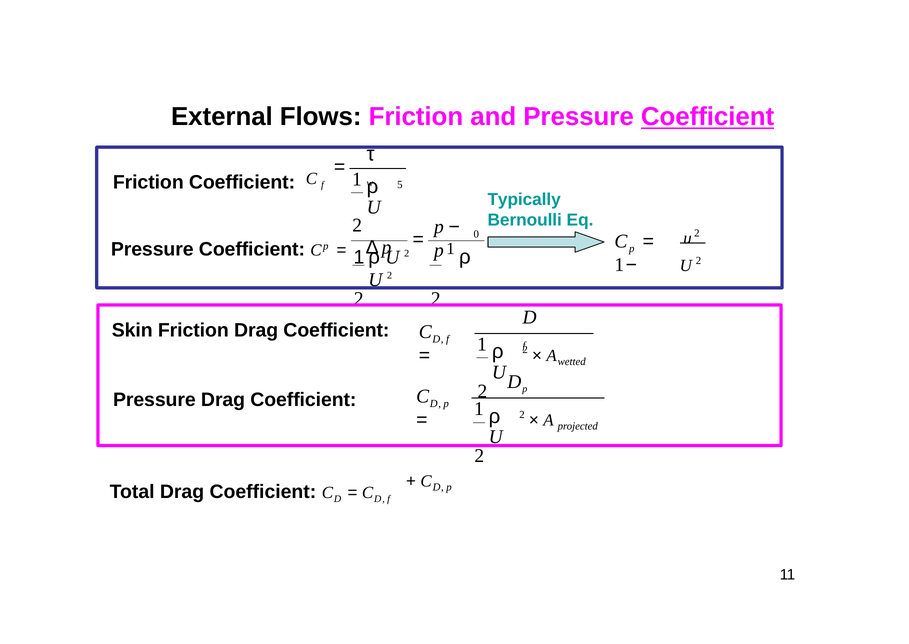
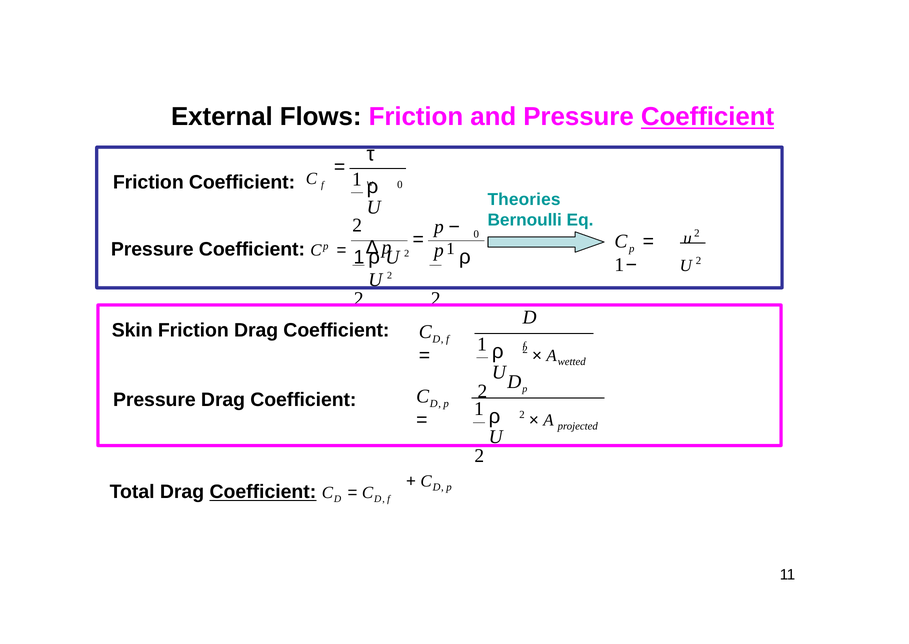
f 5: 5 -> 0 (400, 185)
Typically: Typically -> Theories (524, 199)
Coefficient underline: none -> present (263, 492)
